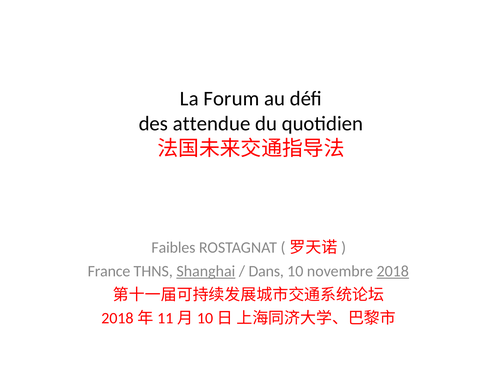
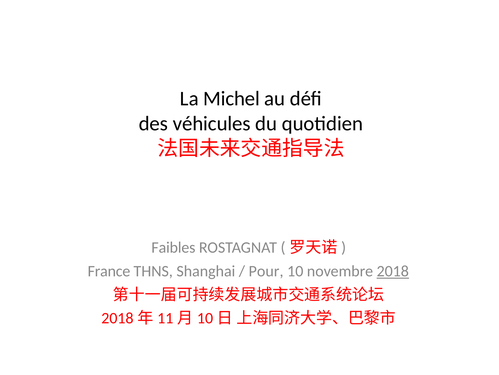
Forum: Forum -> Michel (232, 98)
attendue: attendue -> véhicules (212, 123)
Shanghai underline: present -> none (206, 271)
Dans: Dans -> Pour (266, 271)
